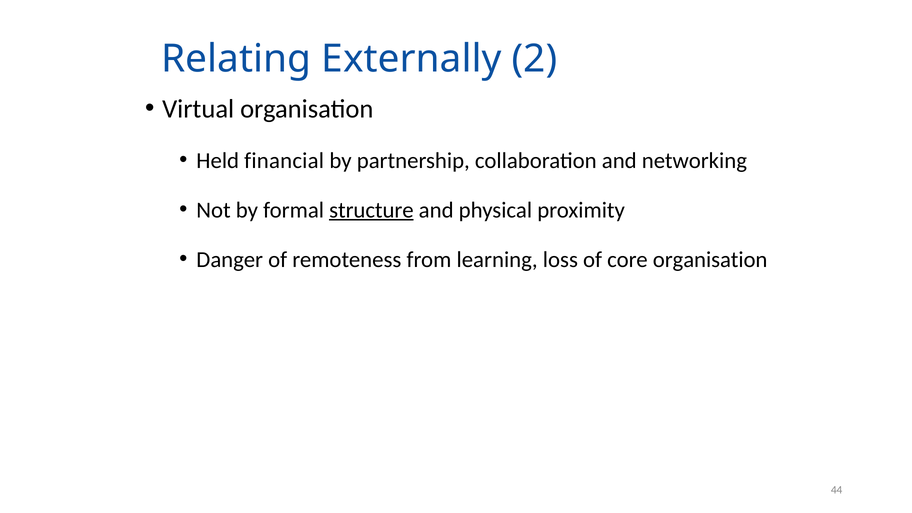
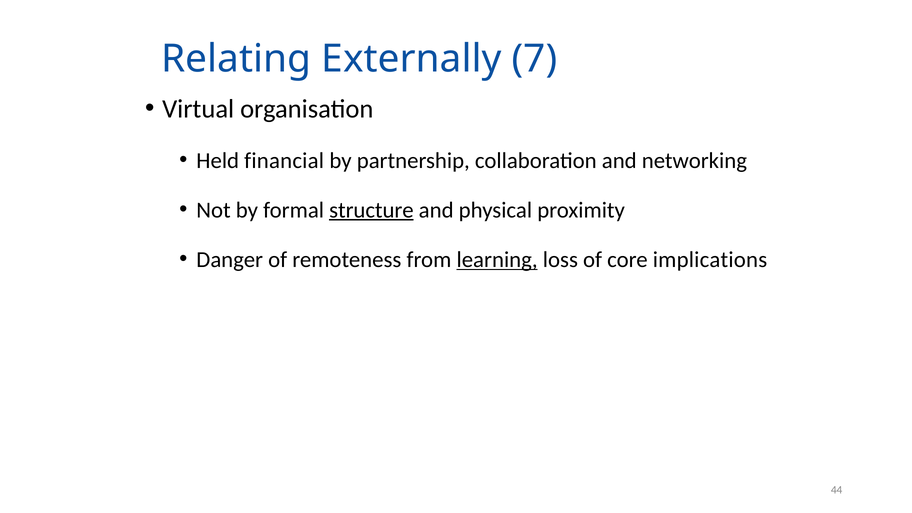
2: 2 -> 7 (535, 59)
learning underline: none -> present (497, 260)
core organisation: organisation -> implications (710, 260)
